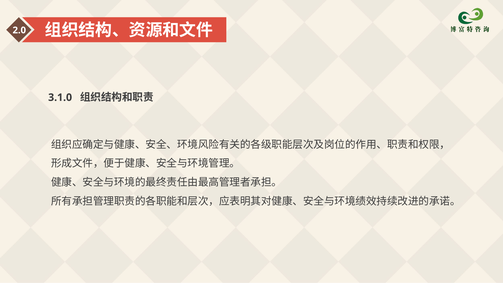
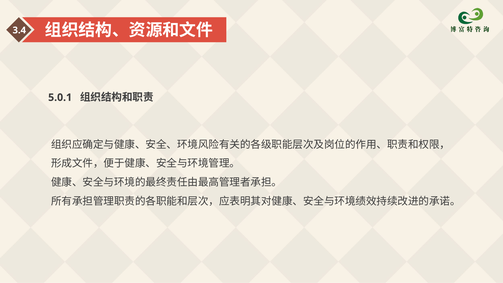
2.0: 2.0 -> 3.4 (19, 30)
3.1.0: 3.1.0 -> 5.0.1 (60, 97)
